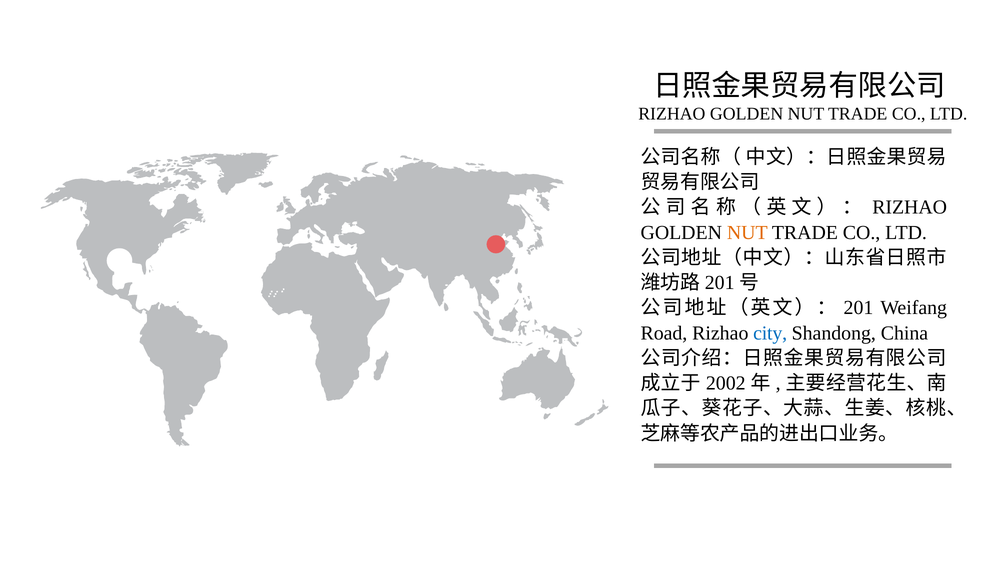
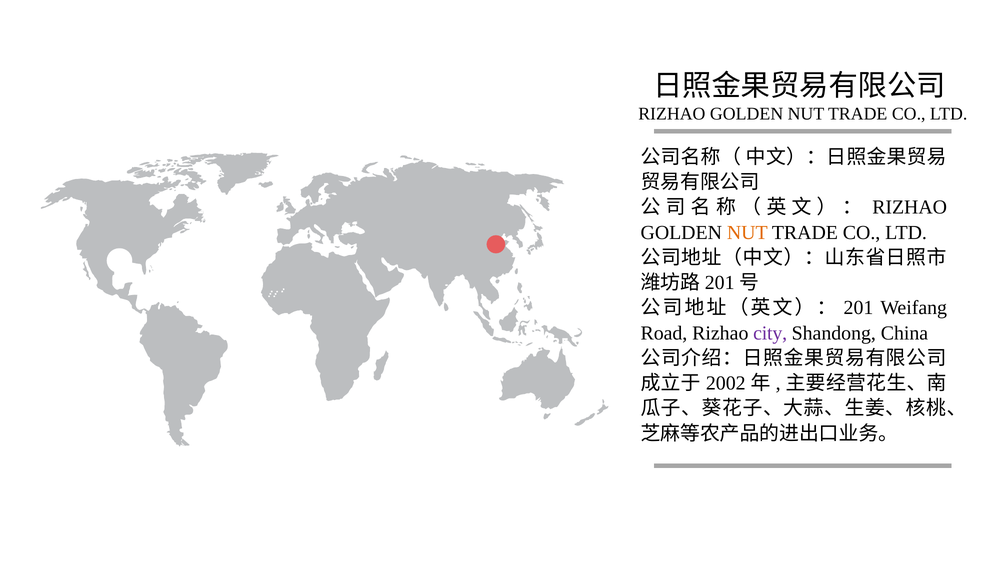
city colour: blue -> purple (770, 333)
